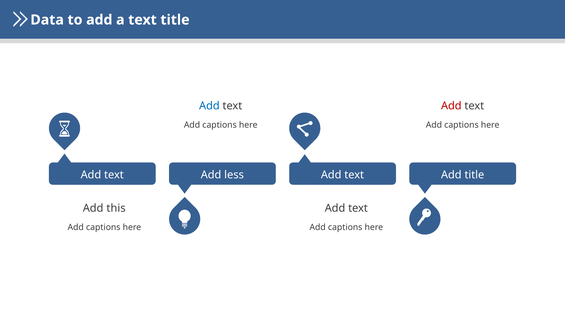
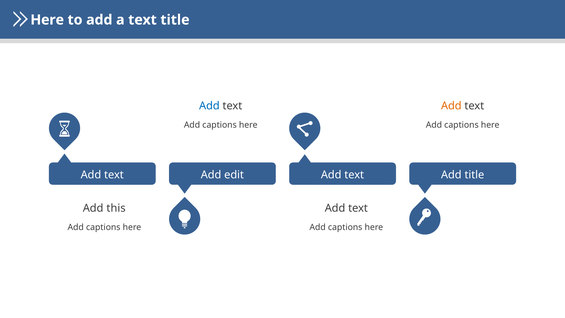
Data: Data -> Here (47, 20)
Add colour: red -> orange (451, 106)
less: less -> edit (234, 175)
